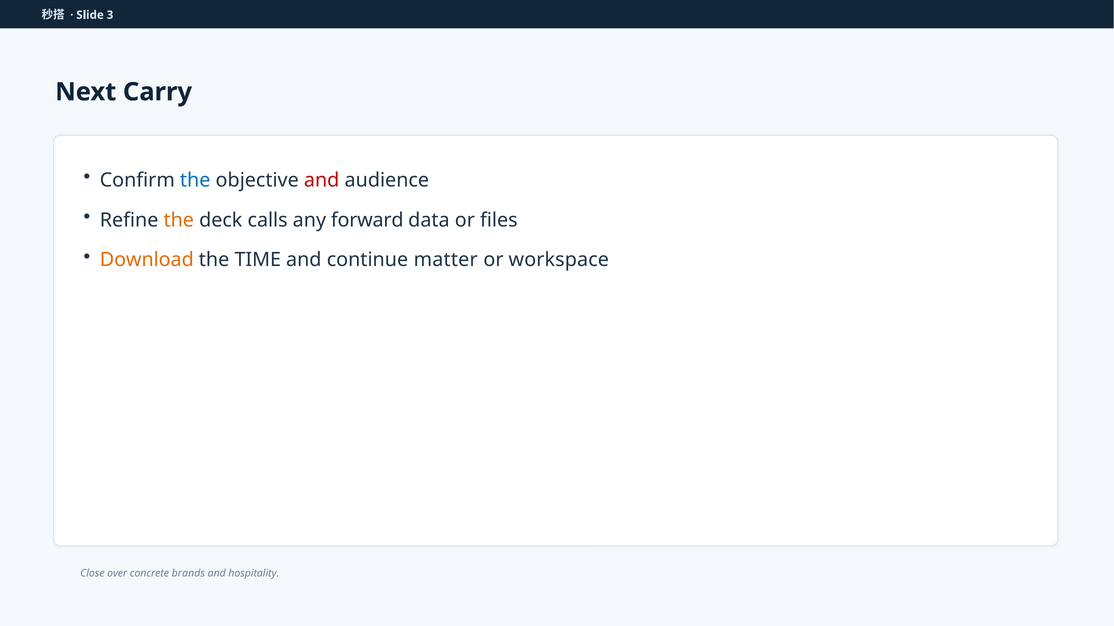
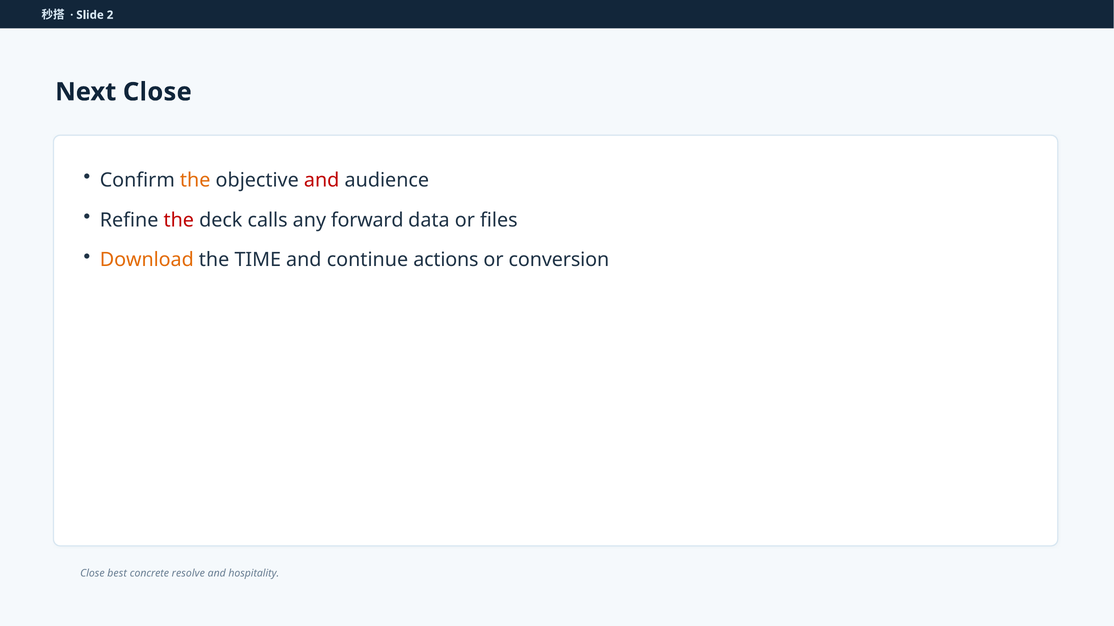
3: 3 -> 2 (110, 15)
Next Carry: Carry -> Close (157, 92)
the colour: blue -> orange (195, 180)
the colour: orange -> red (179, 220)
matter: matter -> actions (446, 260)
workspace: workspace -> conversion (559, 260)
over: over -> best (117, 574)
brands: brands -> resolve (188, 574)
